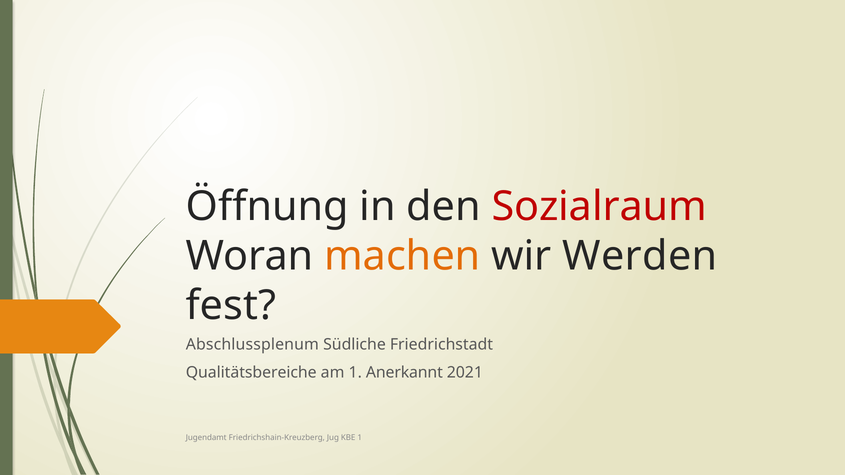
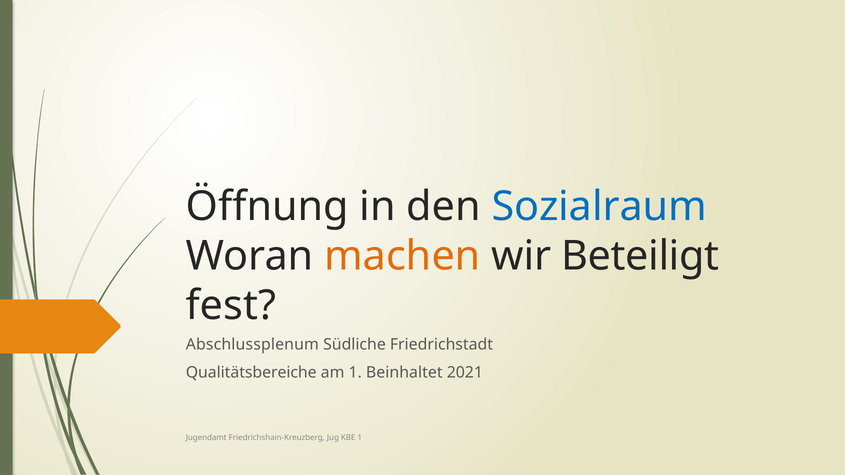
Sozialraum colour: red -> blue (599, 207)
Werden: Werden -> Beteiligt (640, 256)
Anerkannt: Anerkannt -> Beinhaltet (404, 373)
